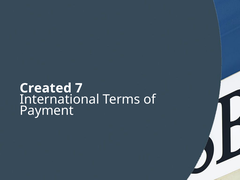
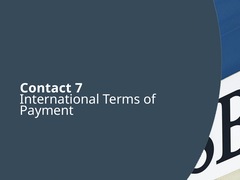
Created: Created -> Contact (46, 88)
